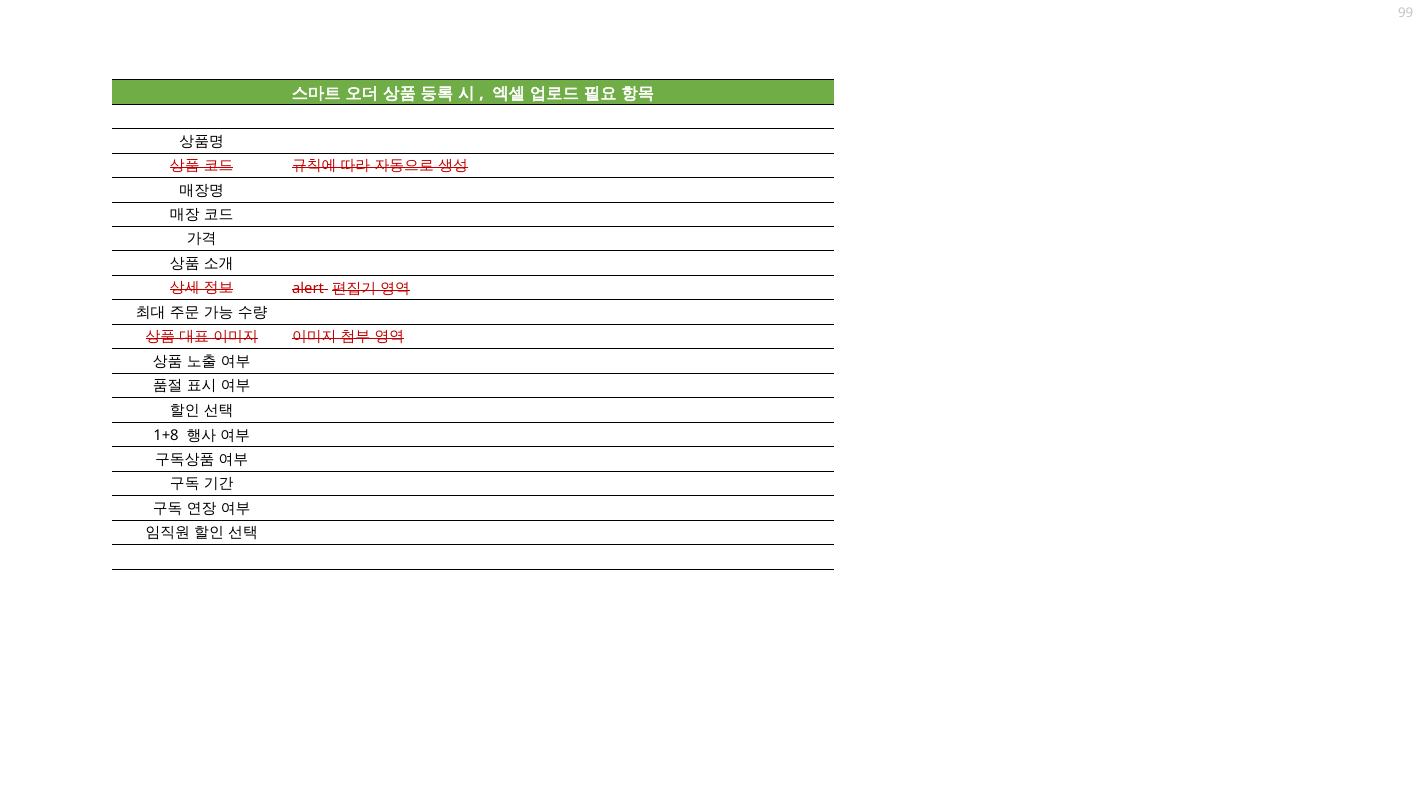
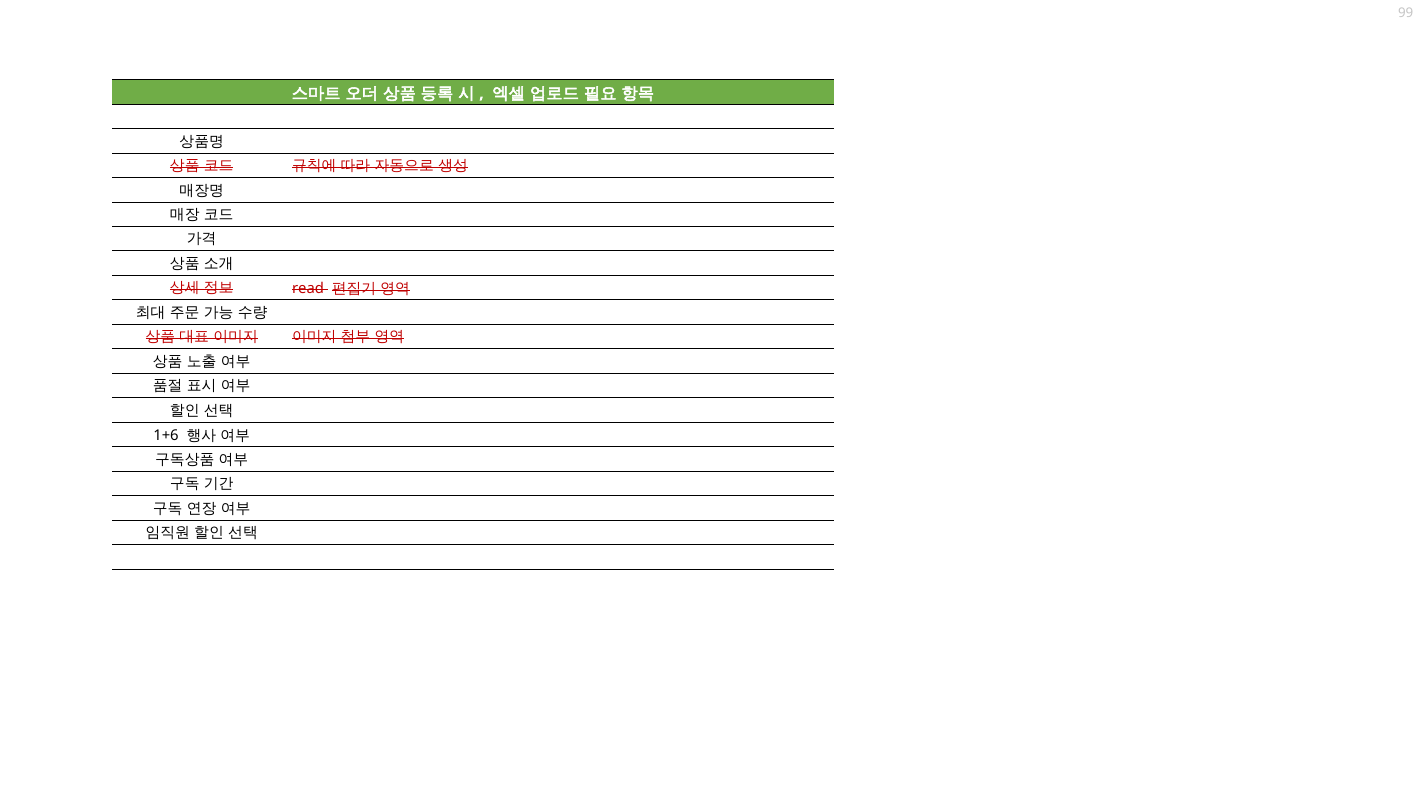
alert: alert -> read (308, 289)
1+8: 1+8 -> 1+6 (166, 436)
